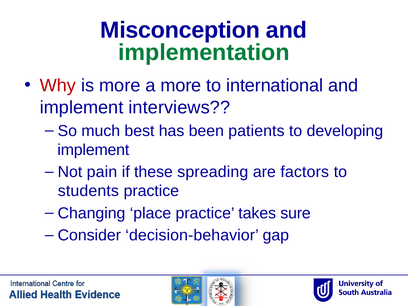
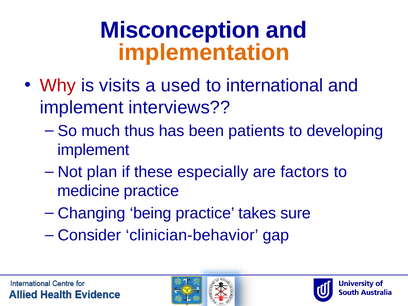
implementation colour: green -> orange (204, 52)
is more: more -> visits (120, 86)
a more: more -> used (181, 86)
best: best -> thus (139, 131)
pain: pain -> plan (102, 172)
spreading: spreading -> especially (213, 172)
students: students -> medicine (89, 191)
place: place -> being (151, 213)
decision-behavior: decision-behavior -> clinician-behavior (192, 235)
